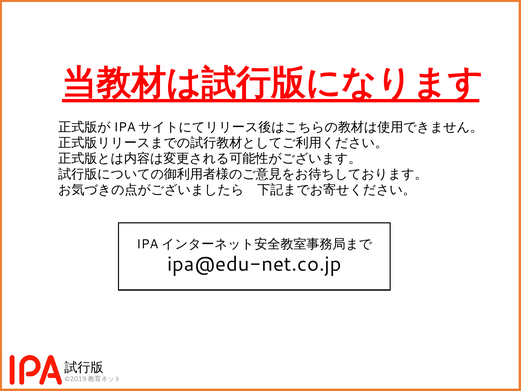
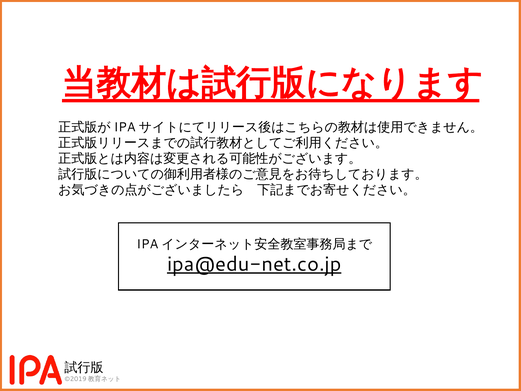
ipa@edu-net.co.jp underline: none -> present (254, 264)
